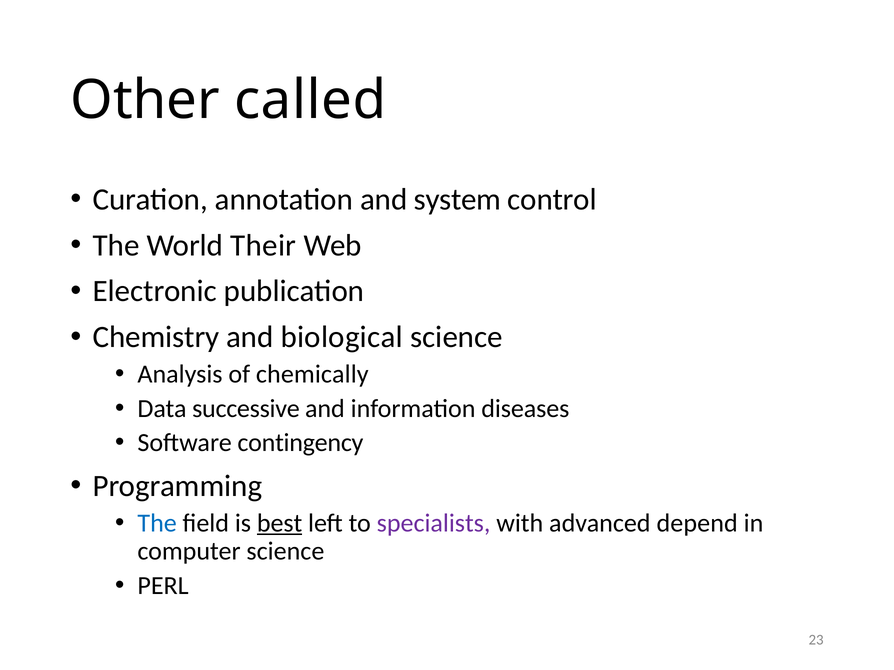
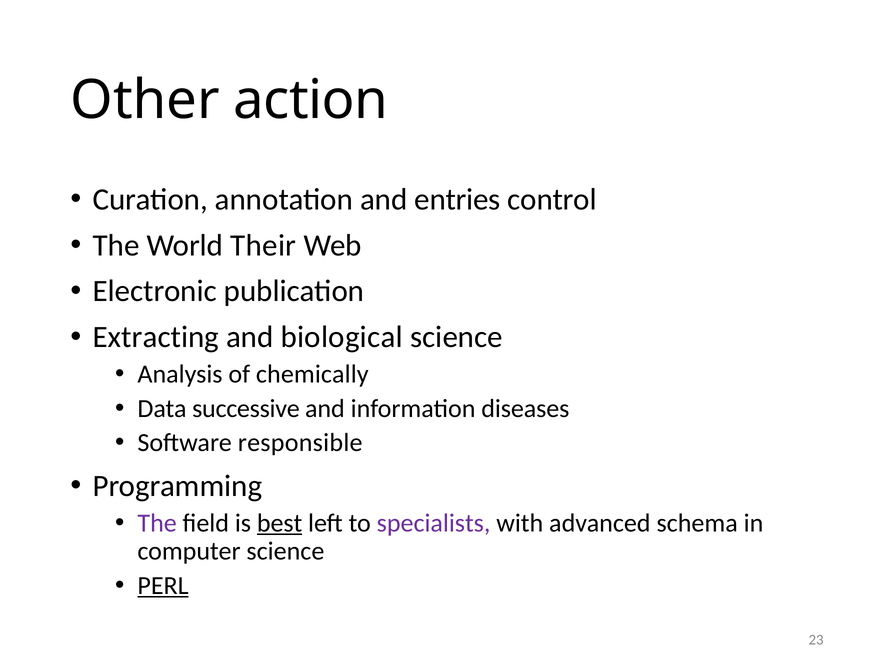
called: called -> action (311, 100)
system: system -> entries (458, 200)
Chemistry: Chemistry -> Extracting (156, 337)
contingency: contingency -> responsible (300, 443)
The colour: blue -> purple (157, 523)
depend: depend -> schema (697, 523)
PERL underline: none -> present (163, 586)
